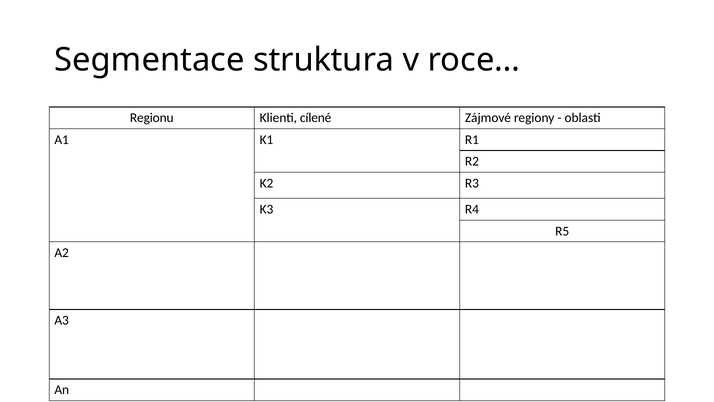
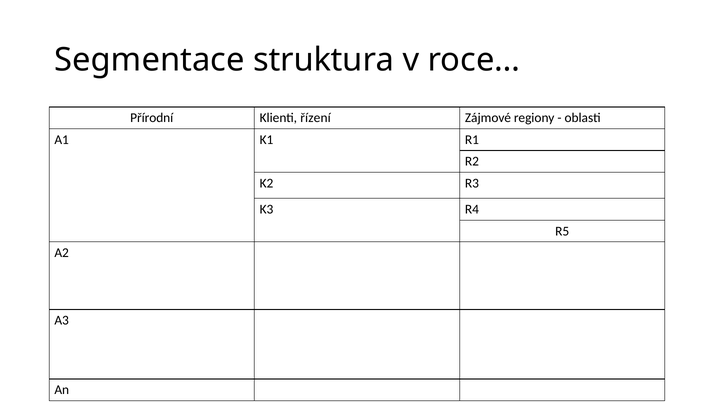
Regionu: Regionu -> Přírodní (152, 118)
cílené: cílené -> řízení (316, 118)
